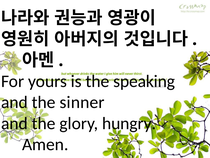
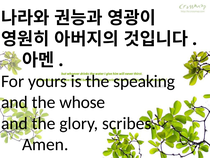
sinner: sinner -> whose (82, 102)
hungry: hungry -> scribes (129, 123)
